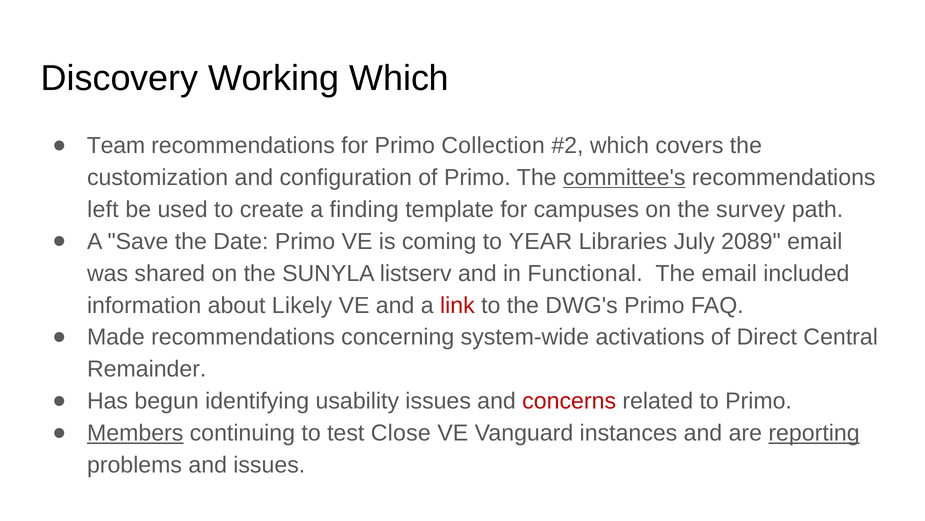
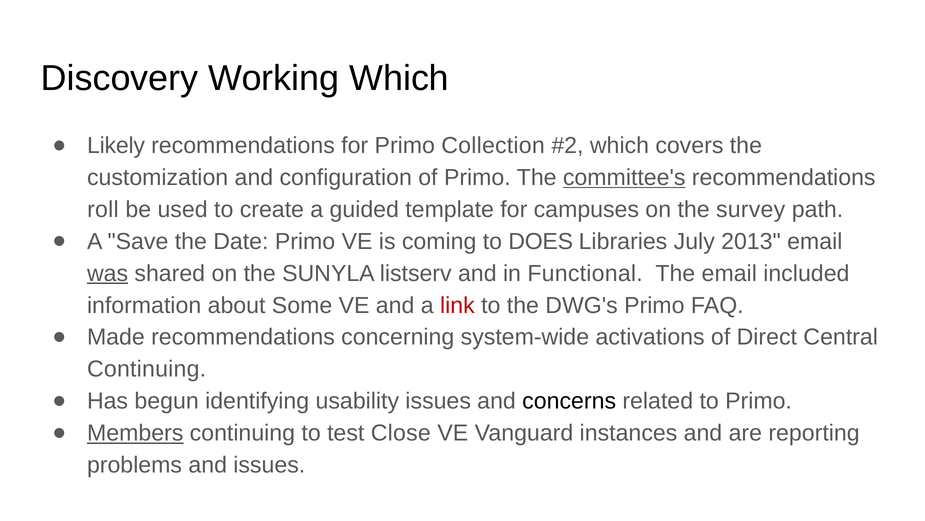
Team: Team -> Likely (116, 145)
left: left -> roll (103, 209)
finding: finding -> guided (364, 209)
YEAR: YEAR -> DOES (541, 241)
2089: 2089 -> 2013 (751, 241)
was underline: none -> present (108, 273)
Likely: Likely -> Some (302, 305)
Remainder: Remainder -> Continuing (147, 369)
concerns colour: red -> black (569, 401)
reporting underline: present -> none (814, 433)
